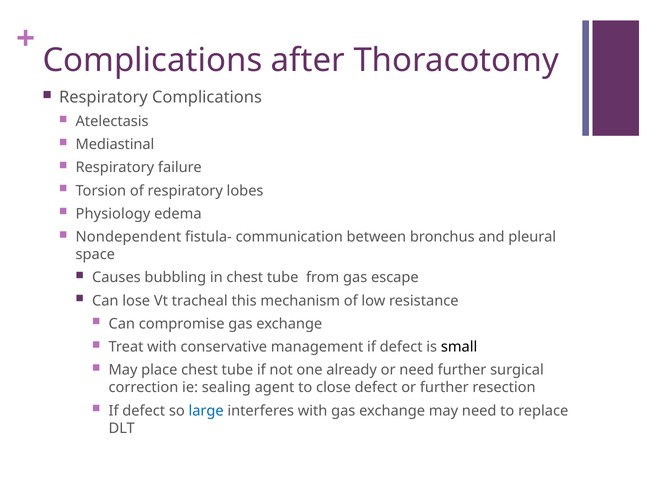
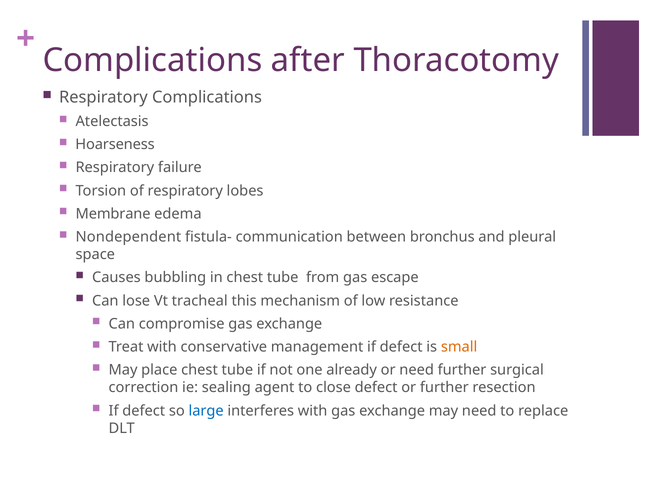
Mediastinal: Mediastinal -> Hoarseness (115, 145)
Physiology: Physiology -> Membrane (113, 214)
small colour: black -> orange (459, 347)
